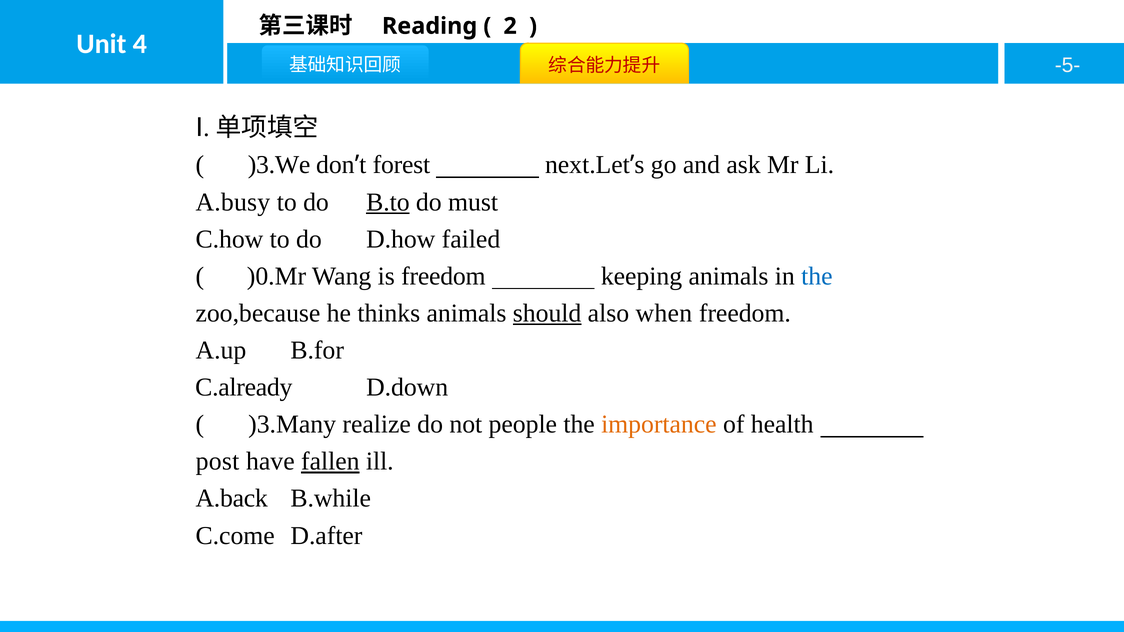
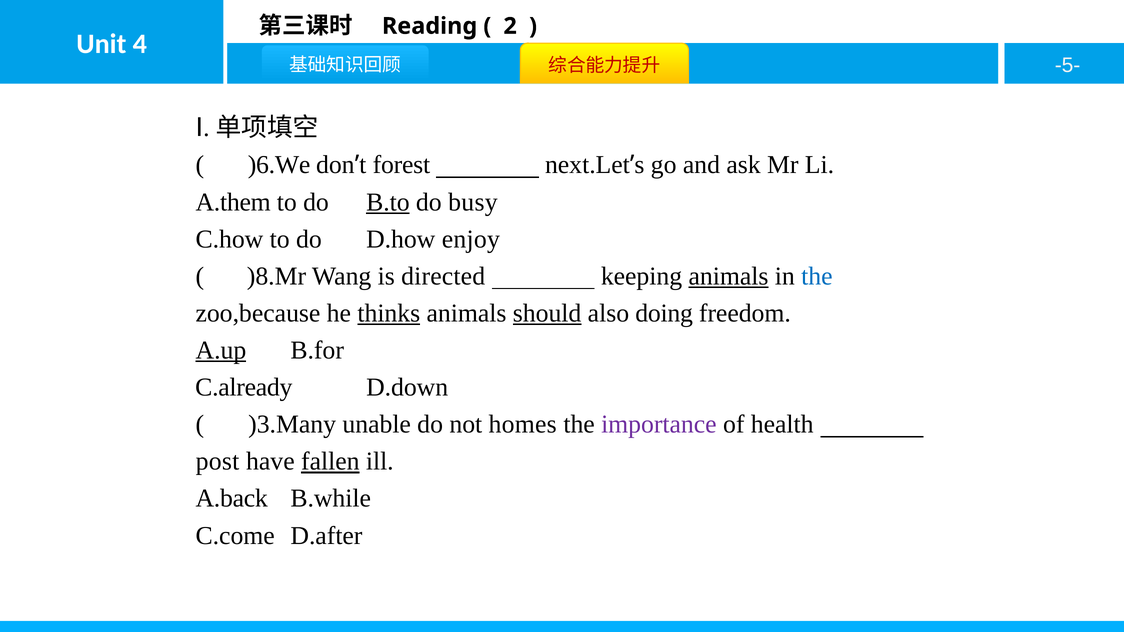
)3.We: )3.We -> )6.We (279, 165)
A.busy: A.busy -> A.them (233, 202)
must: must -> busy (473, 202)
failed: failed -> enjoy (471, 239)
)0.Mr: )0.Mr -> )8.Mr (276, 276)
is freedom: freedom -> directed (443, 276)
animals underline: none -> present (729, 276)
thinks underline: none -> present (389, 313)
when: when -> doing (664, 313)
A.up underline: none -> present (221, 350)
realize: realize -> unable (377, 425)
people: people -> homes (523, 425)
importance colour: orange -> purple (659, 425)
